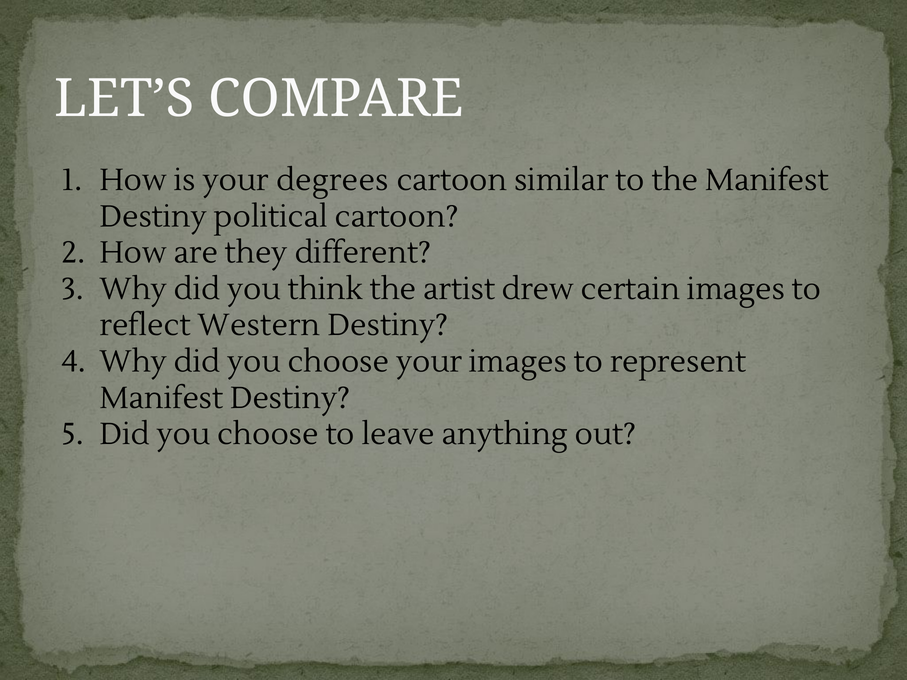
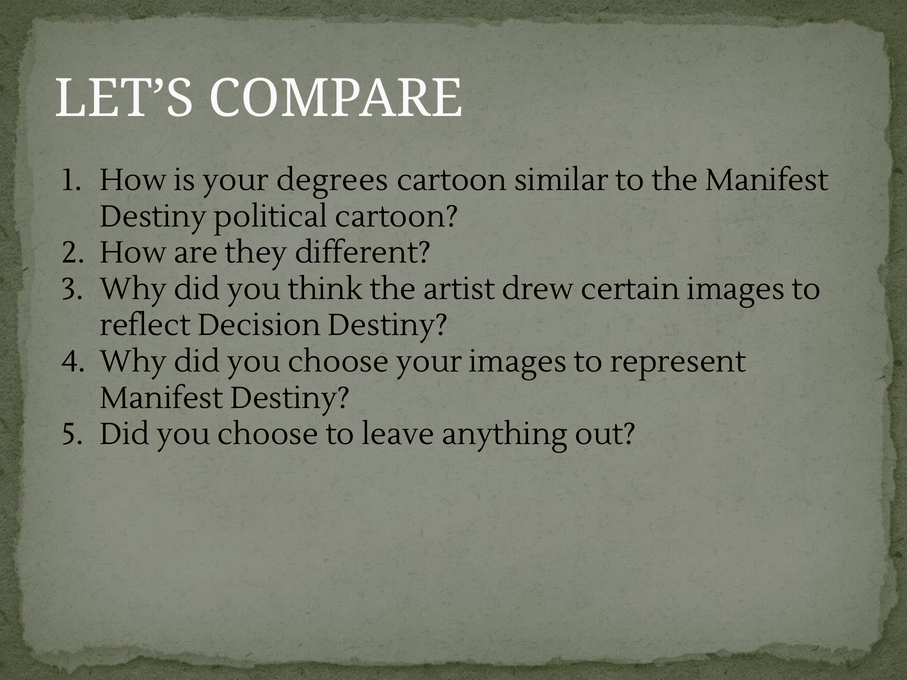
Western: Western -> Decision (259, 326)
